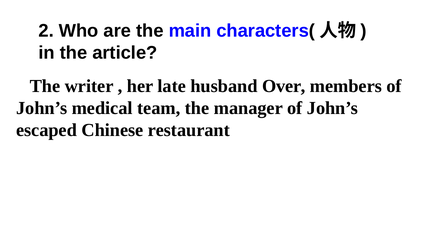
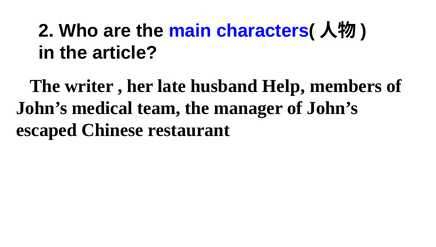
Over: Over -> Help (284, 86)
